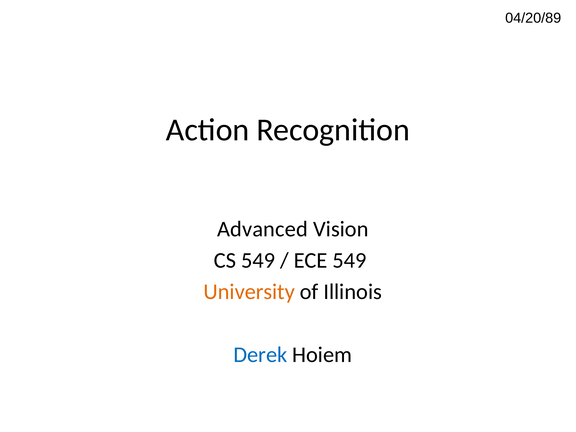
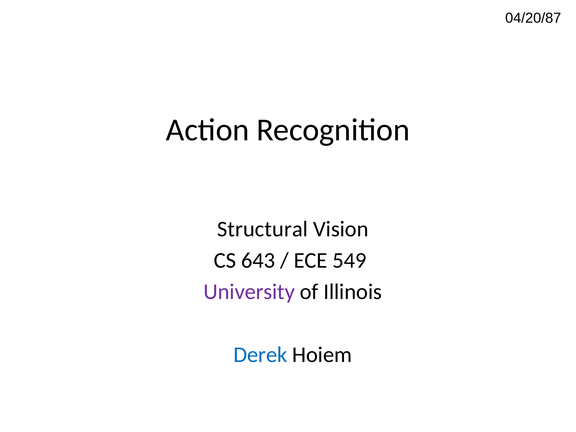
04/20/89: 04/20/89 -> 04/20/87 (533, 18)
Advanced: Advanced -> Structural (263, 229)
CS 549: 549 -> 643 (258, 260)
University colour: orange -> purple (249, 292)
